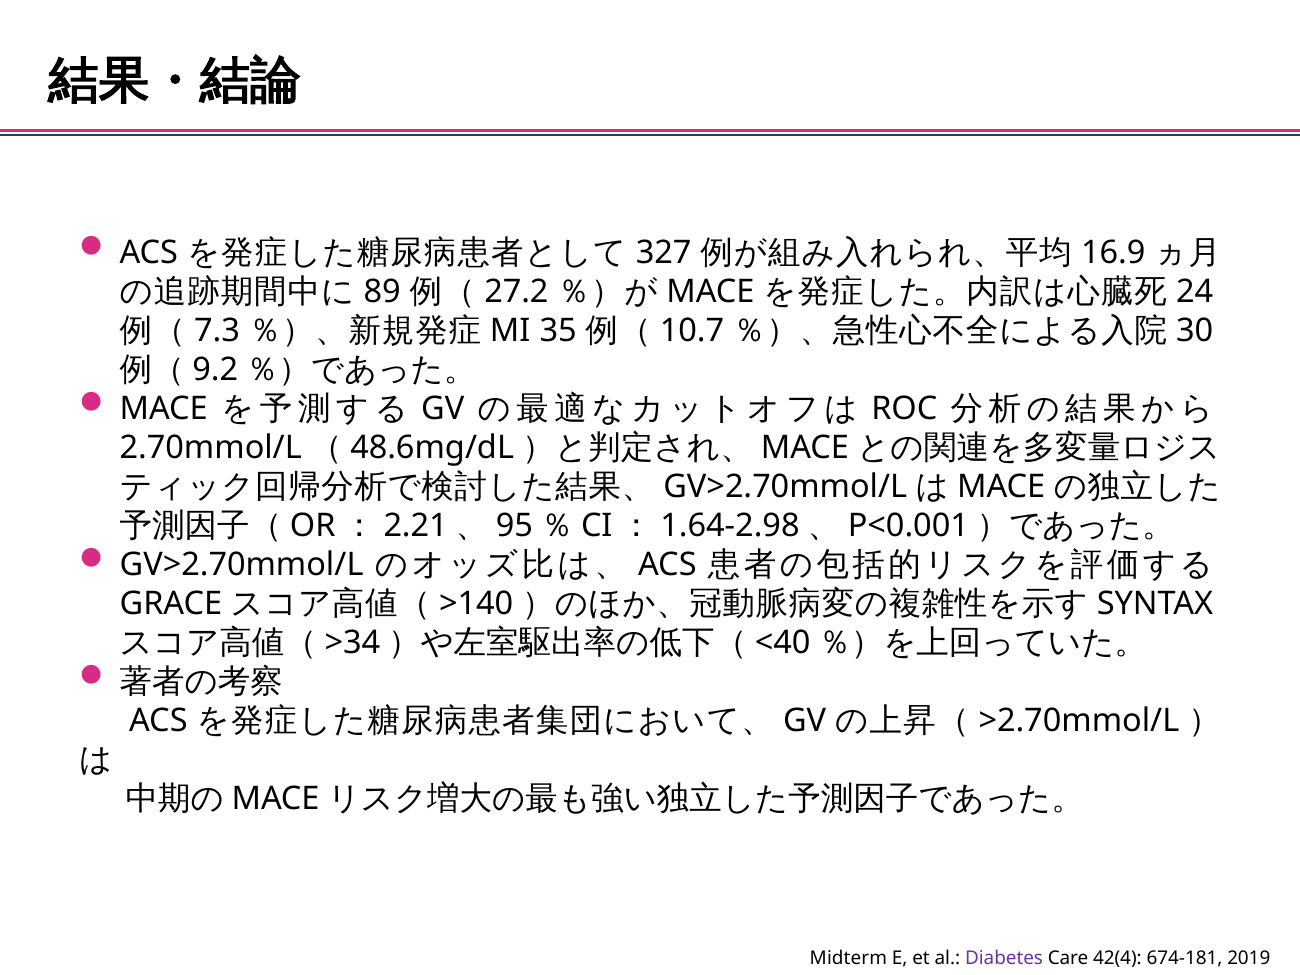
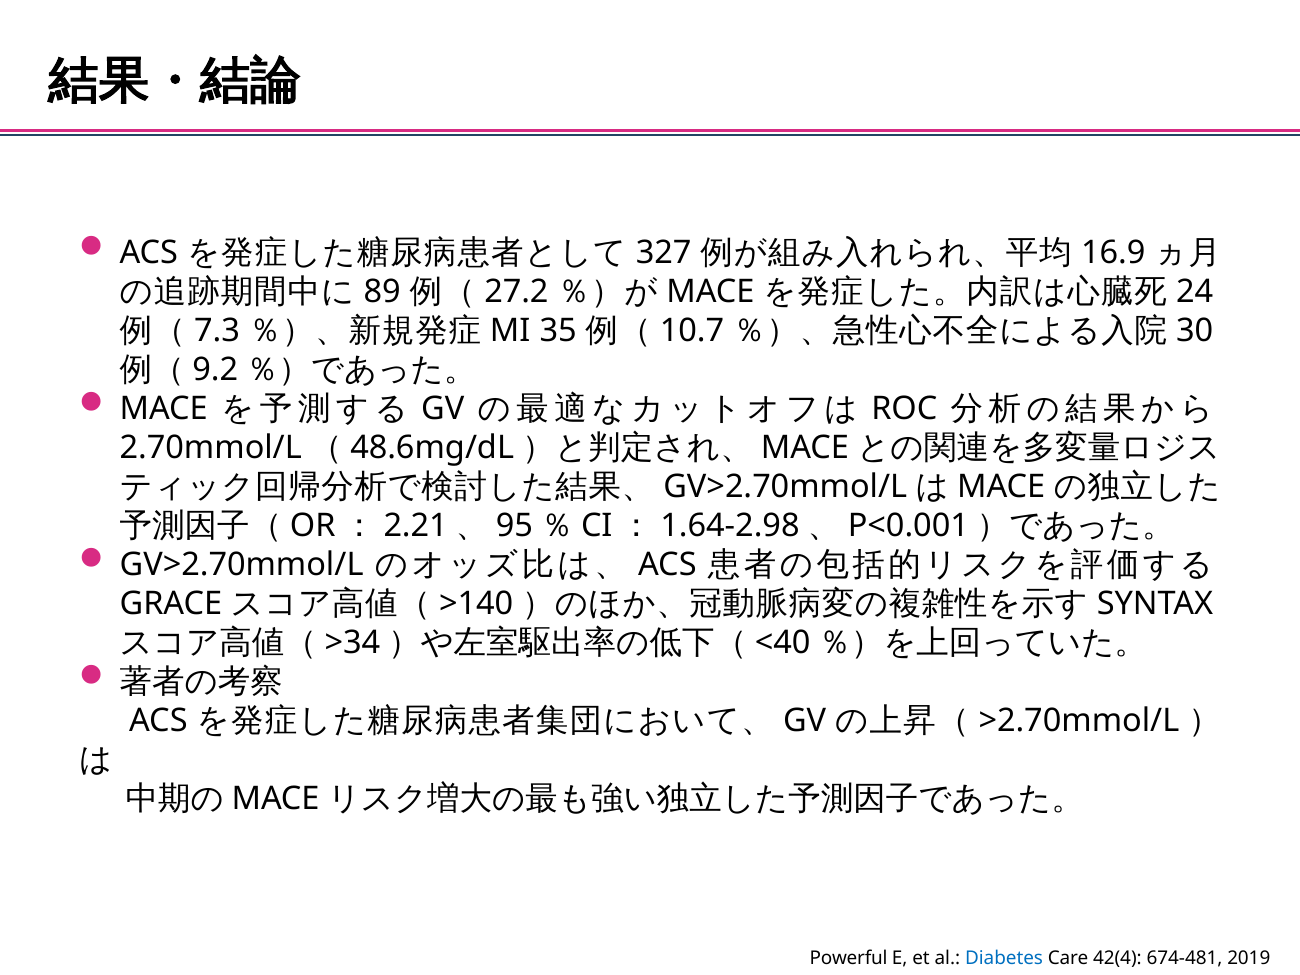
Midterm: Midterm -> Powerful (849, 958)
Diabetes colour: purple -> blue (1004, 958)
674-181: 674-181 -> 674-481 (1185, 958)
